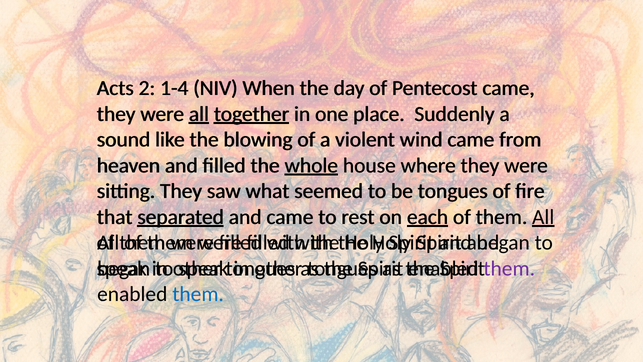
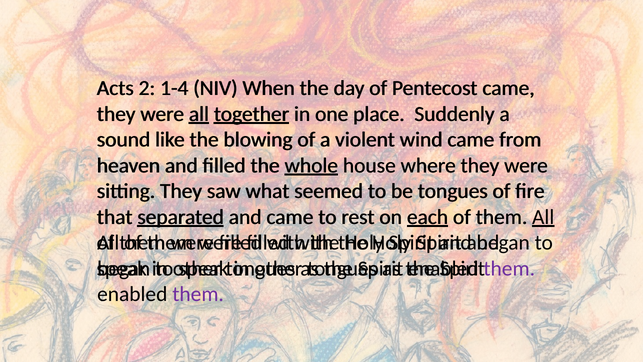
them colour: blue -> purple (198, 294)
